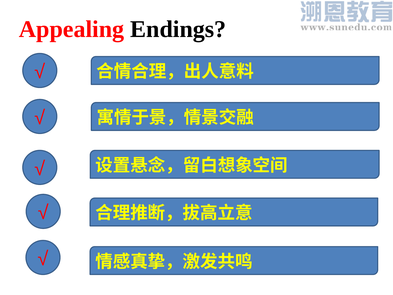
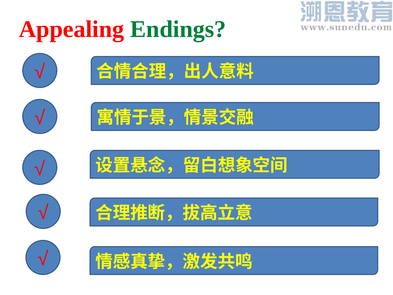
Endings colour: black -> green (178, 29)
